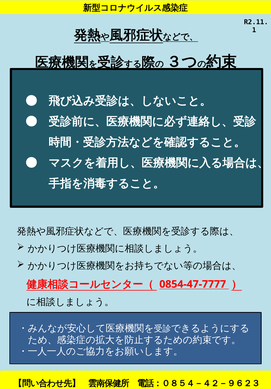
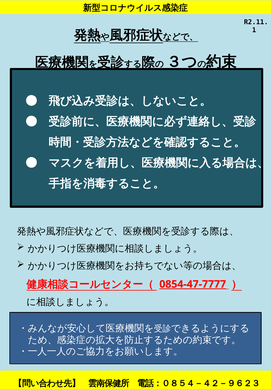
0854-47-7777 underline: none -> present (193, 284)
